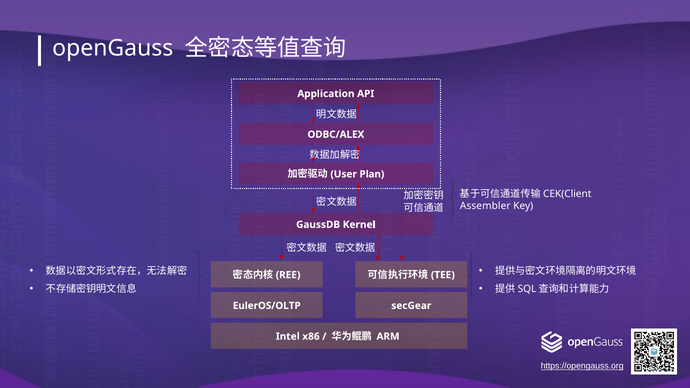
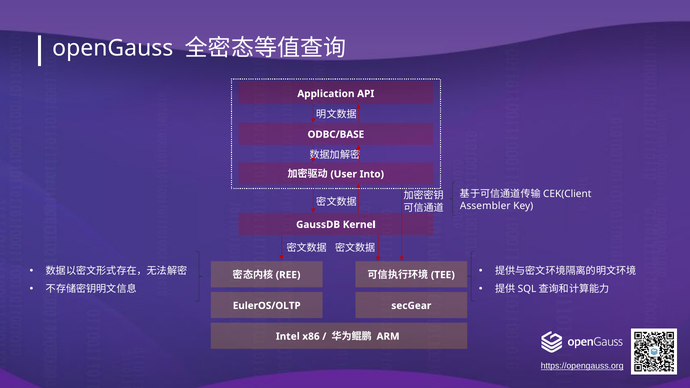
ODBC/ALEX: ODBC/ALEX -> ODBC/BASE (336, 135)
Plan: Plan -> Into (372, 174)
